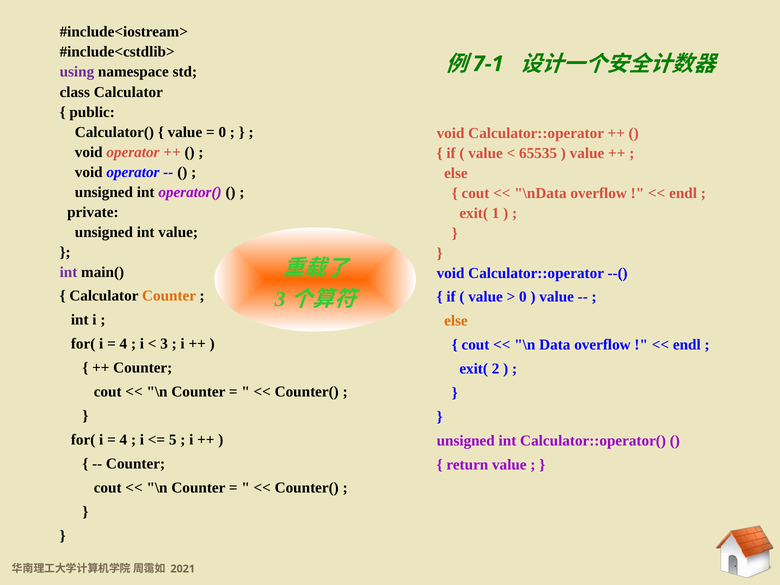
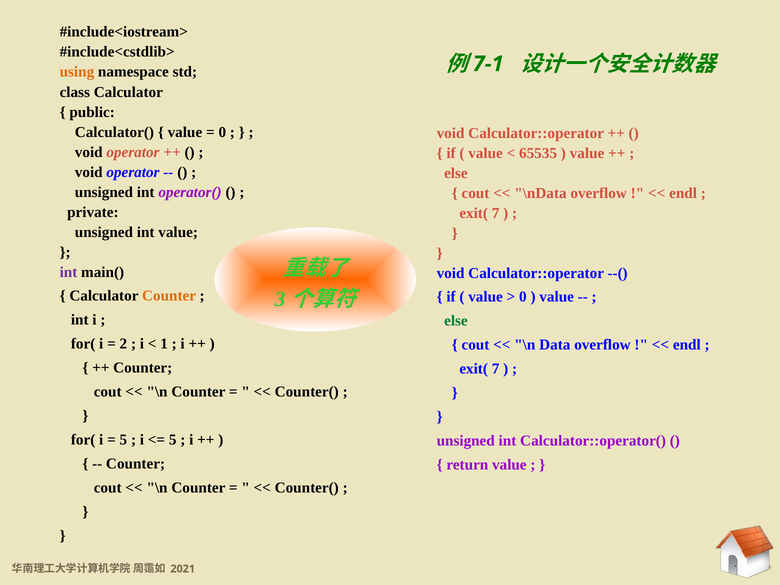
using colour: purple -> orange (77, 72)
1: 1 -> 7 (496, 213)
else colour: orange -> green (456, 321)
4: 4 -> 2 (123, 344)
3: 3 -> 1 (164, 344)
2: 2 -> 7 (496, 369)
4: 4 -> 5 (123, 440)
